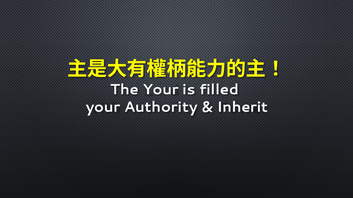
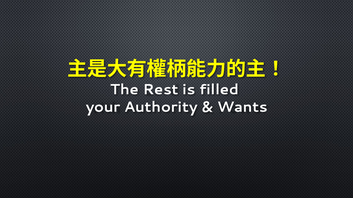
The Your: Your -> Rest (161, 90)
Inherit: Inherit -> Wants (242, 107)
